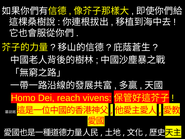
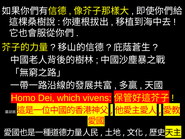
reach: reach -> which (69, 98)
